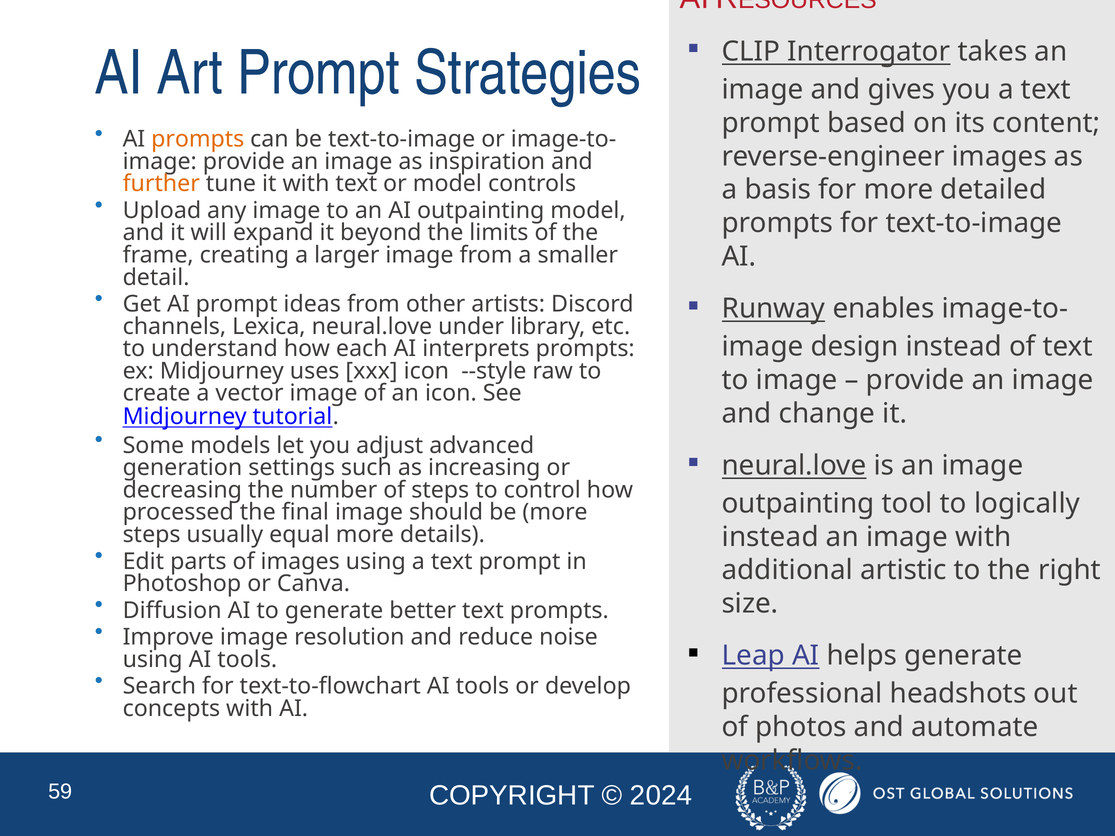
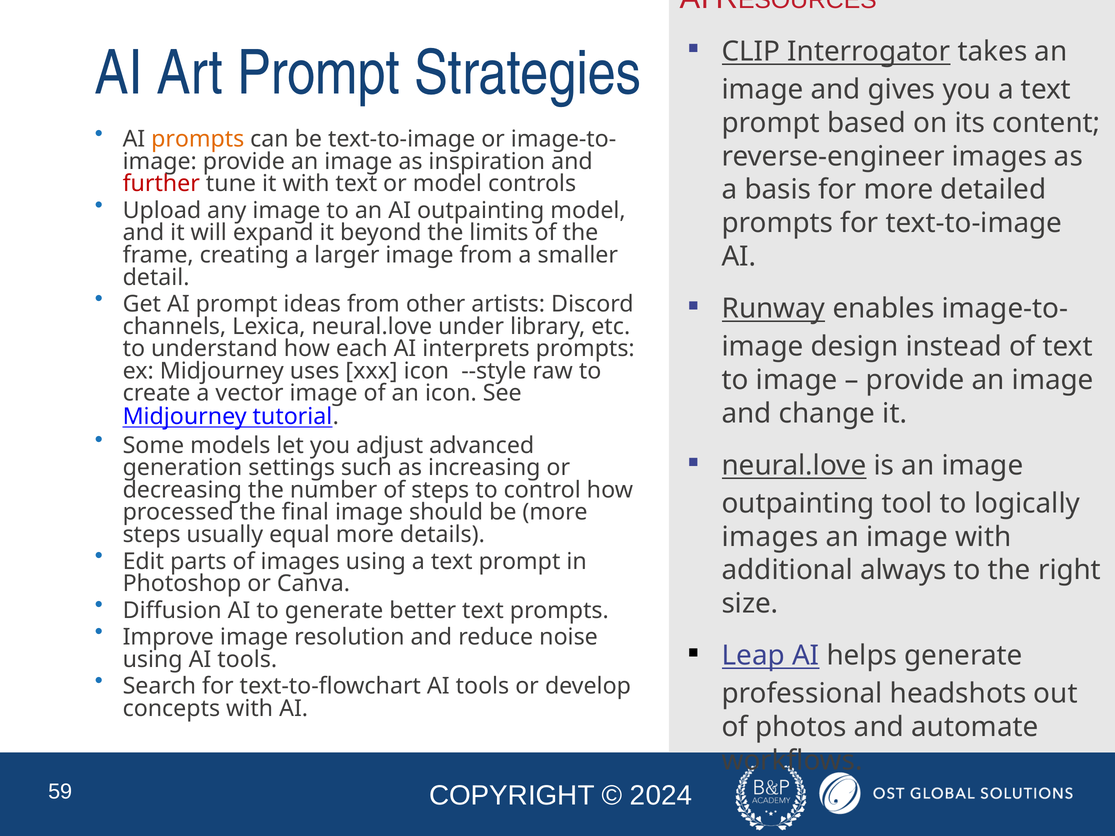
further colour: orange -> red (161, 184)
instead: instead -> images (770, 537)
artistic: artistic -> always (903, 570)
